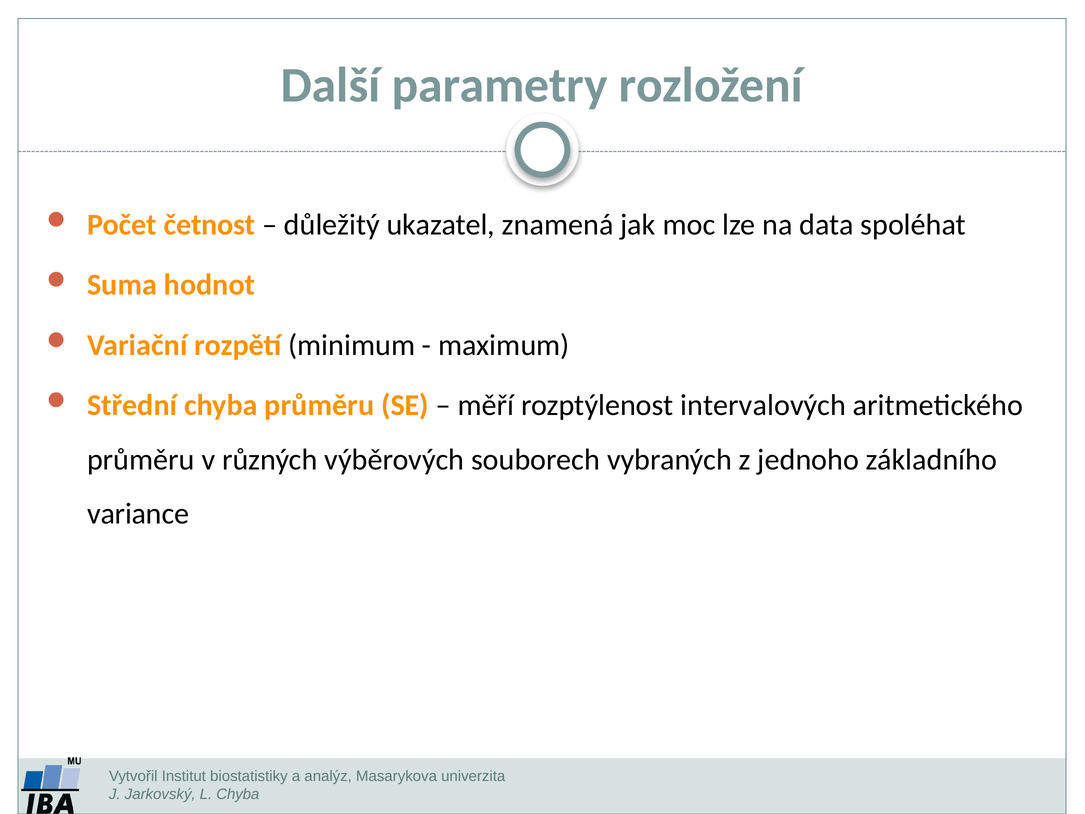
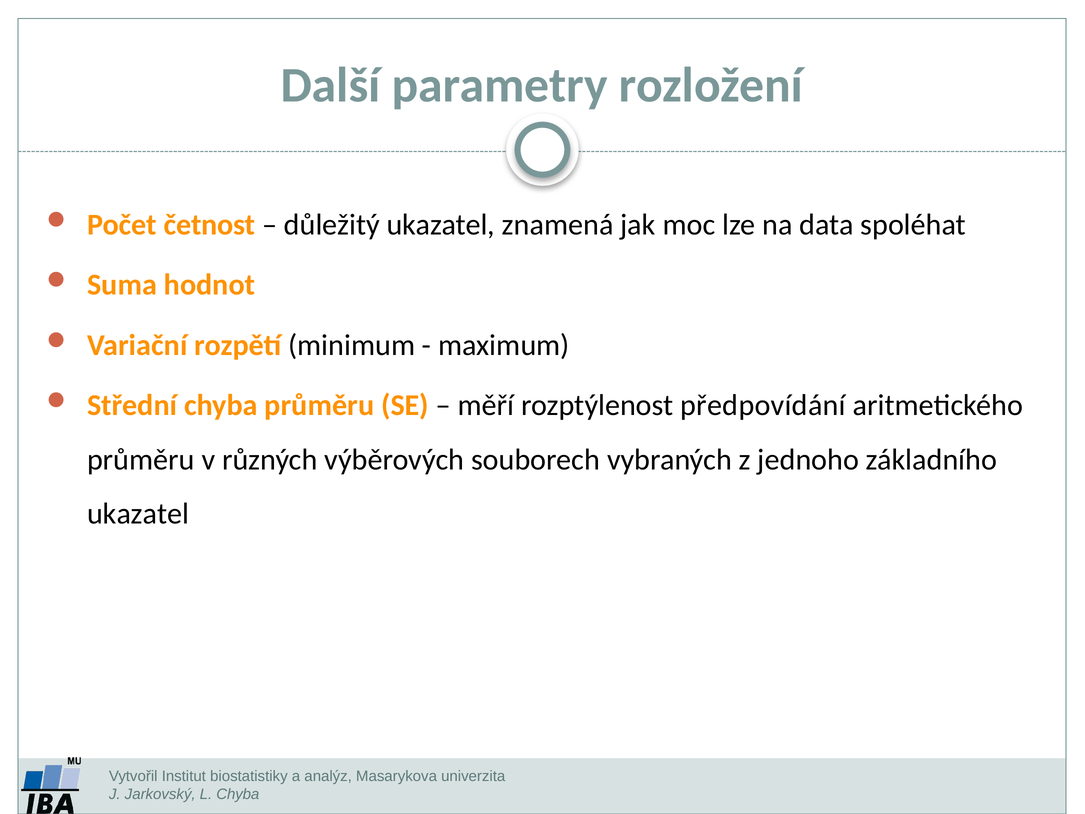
intervalových: intervalových -> předpovídání (763, 405)
variance: variance -> ukazatel (138, 514)
